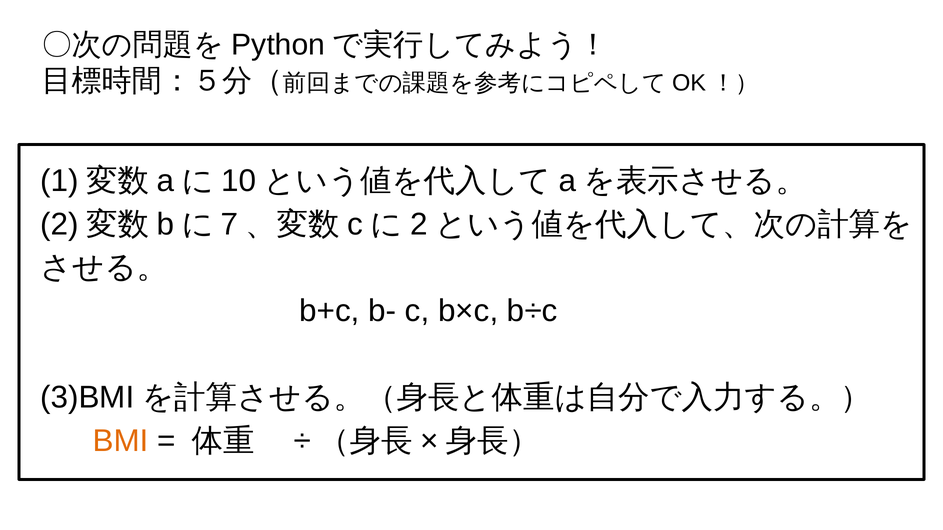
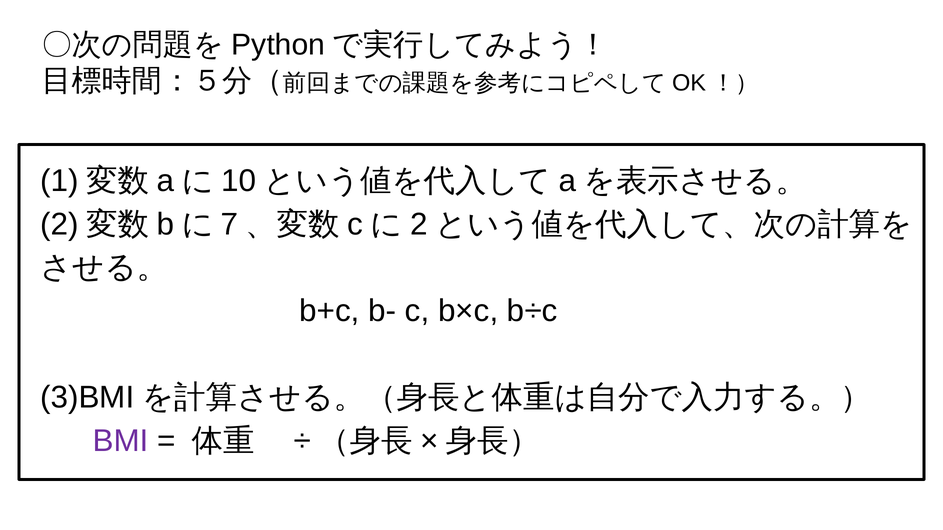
BMI colour: orange -> purple (121, 441)
